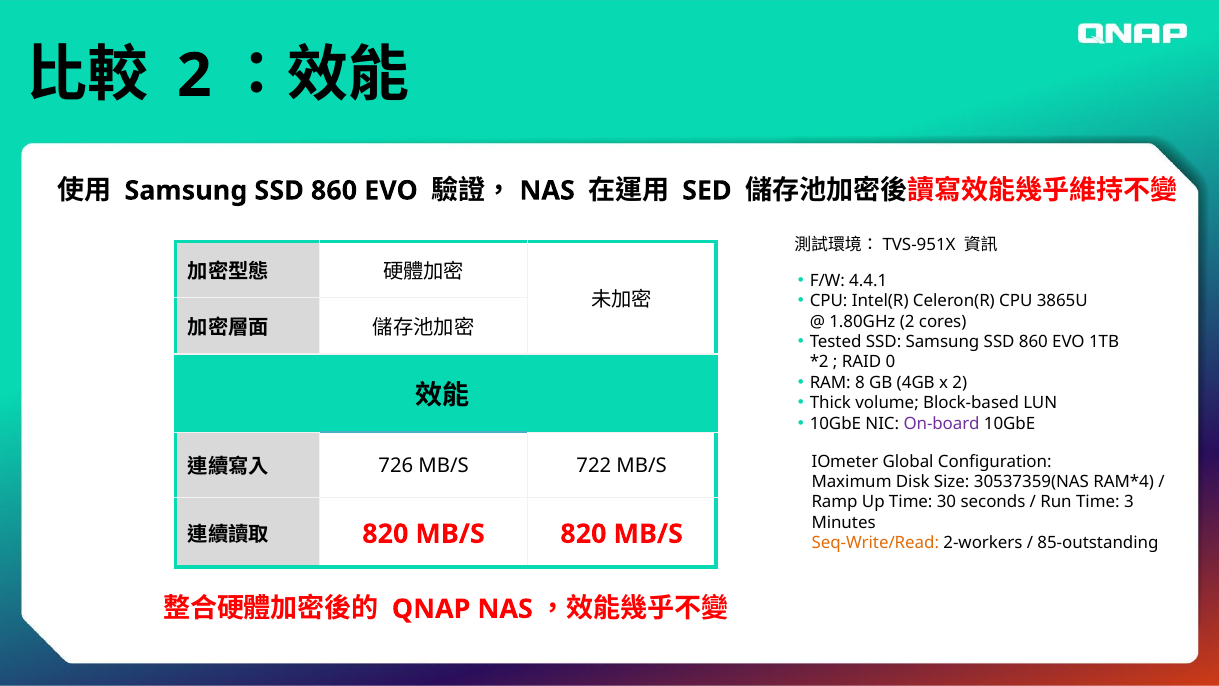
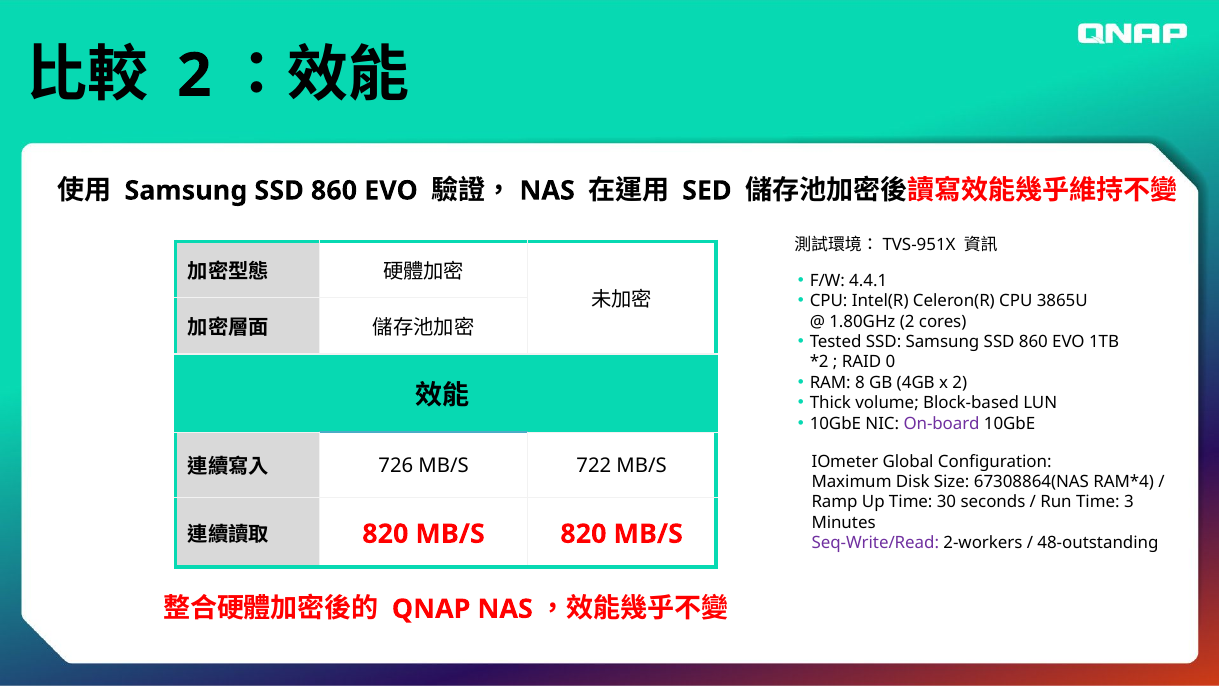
30537359(NAS: 30537359(NAS -> 67308864(NAS (1031, 482)
Seq-Write/Read colour: orange -> purple (875, 543)
85-outstanding: 85-outstanding -> 48-outstanding (1098, 543)
